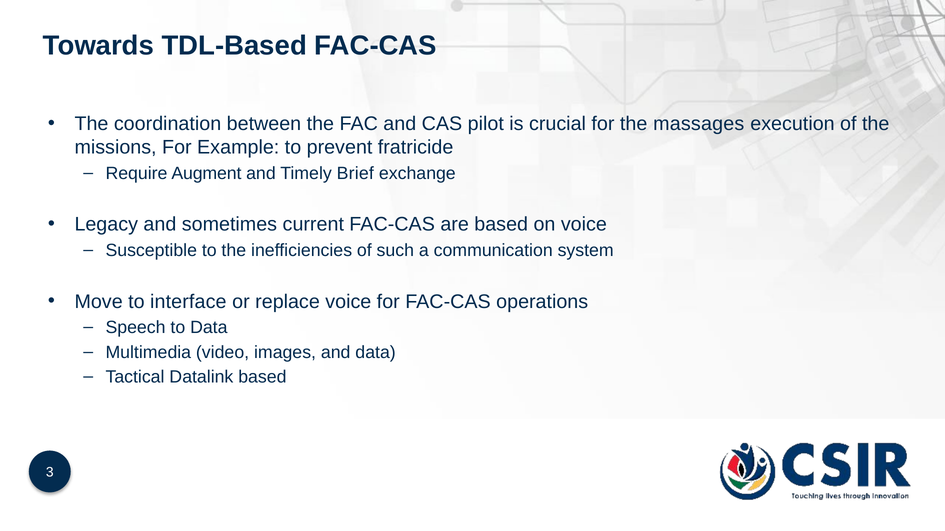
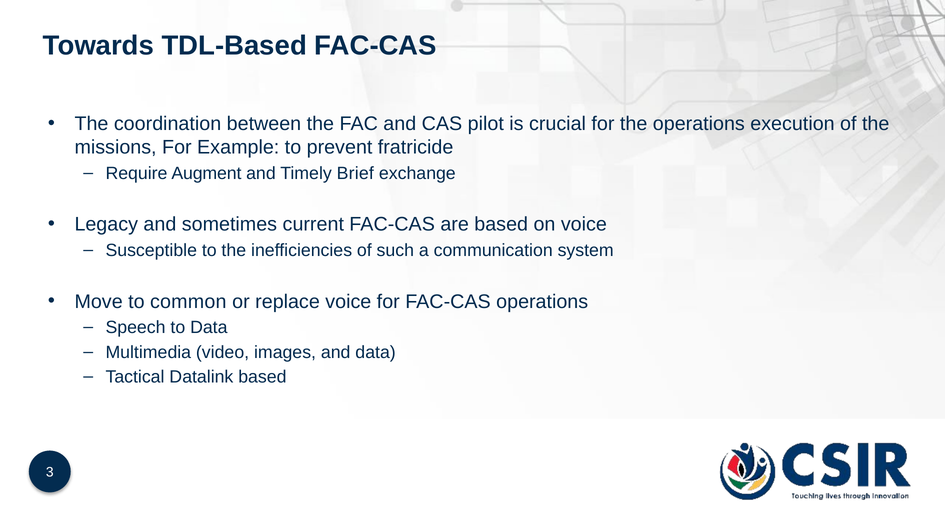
the massages: massages -> operations (699, 124)
interface: interface -> common (188, 302)
